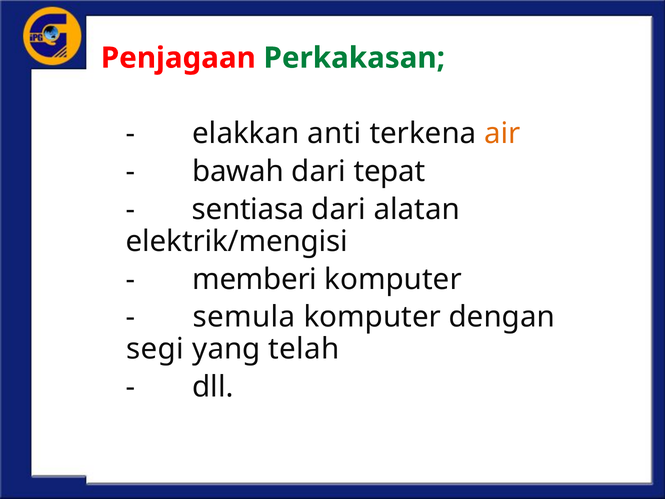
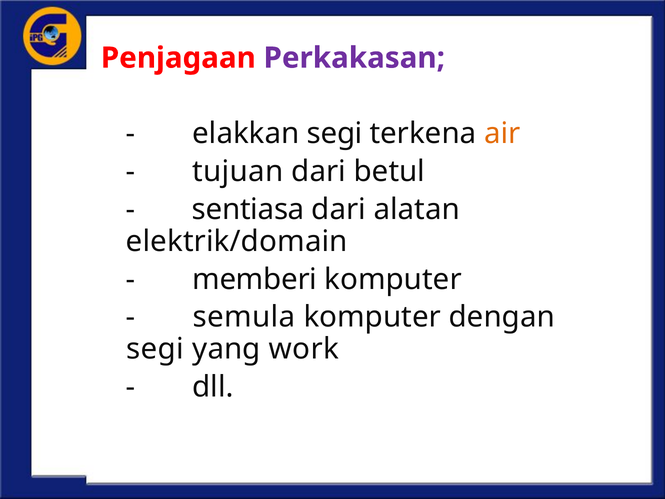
Perkakasan colour: green -> purple (354, 58)
elakkan anti: anti -> segi (335, 134)
bawah: bawah -> tujuan (238, 171)
tepat: tepat -> betul (389, 171)
elektrik/mengisi: elektrik/mengisi -> elektrik/domain (237, 241)
telah: telah -> work (304, 349)
